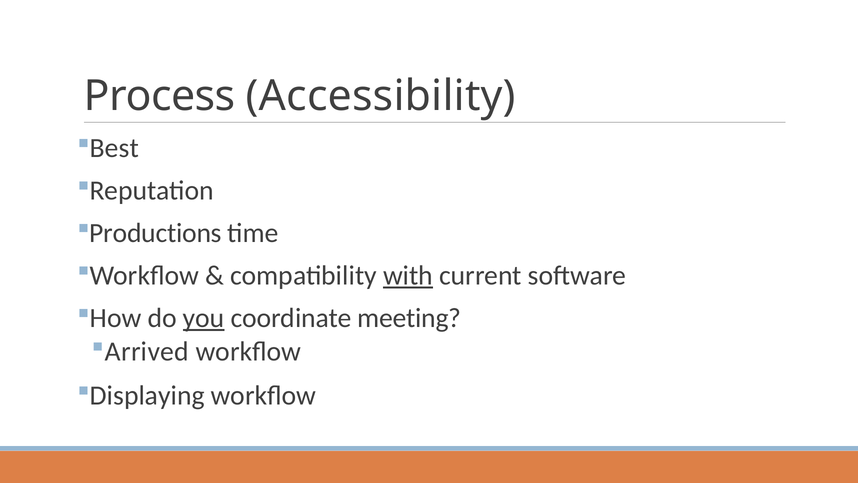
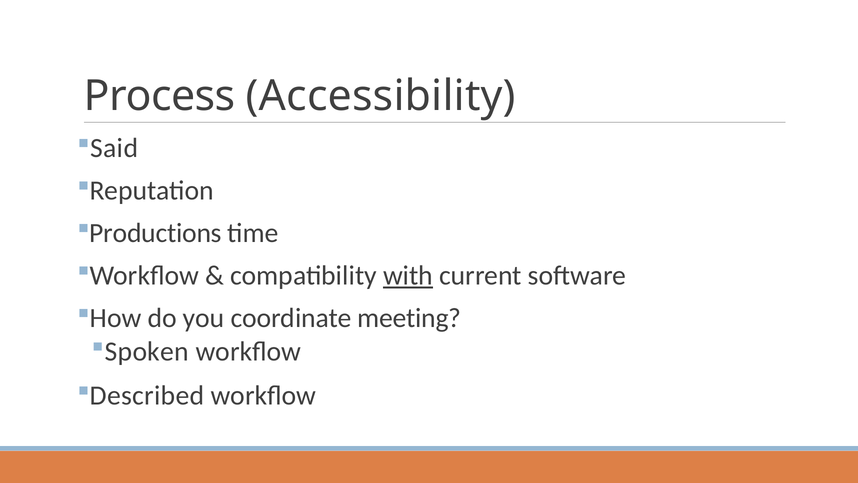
Best: Best -> Said (114, 148)
you underline: present -> none (204, 318)
Arrived: Arrived -> Spoken (147, 351)
Displaying: Displaying -> Described (147, 396)
